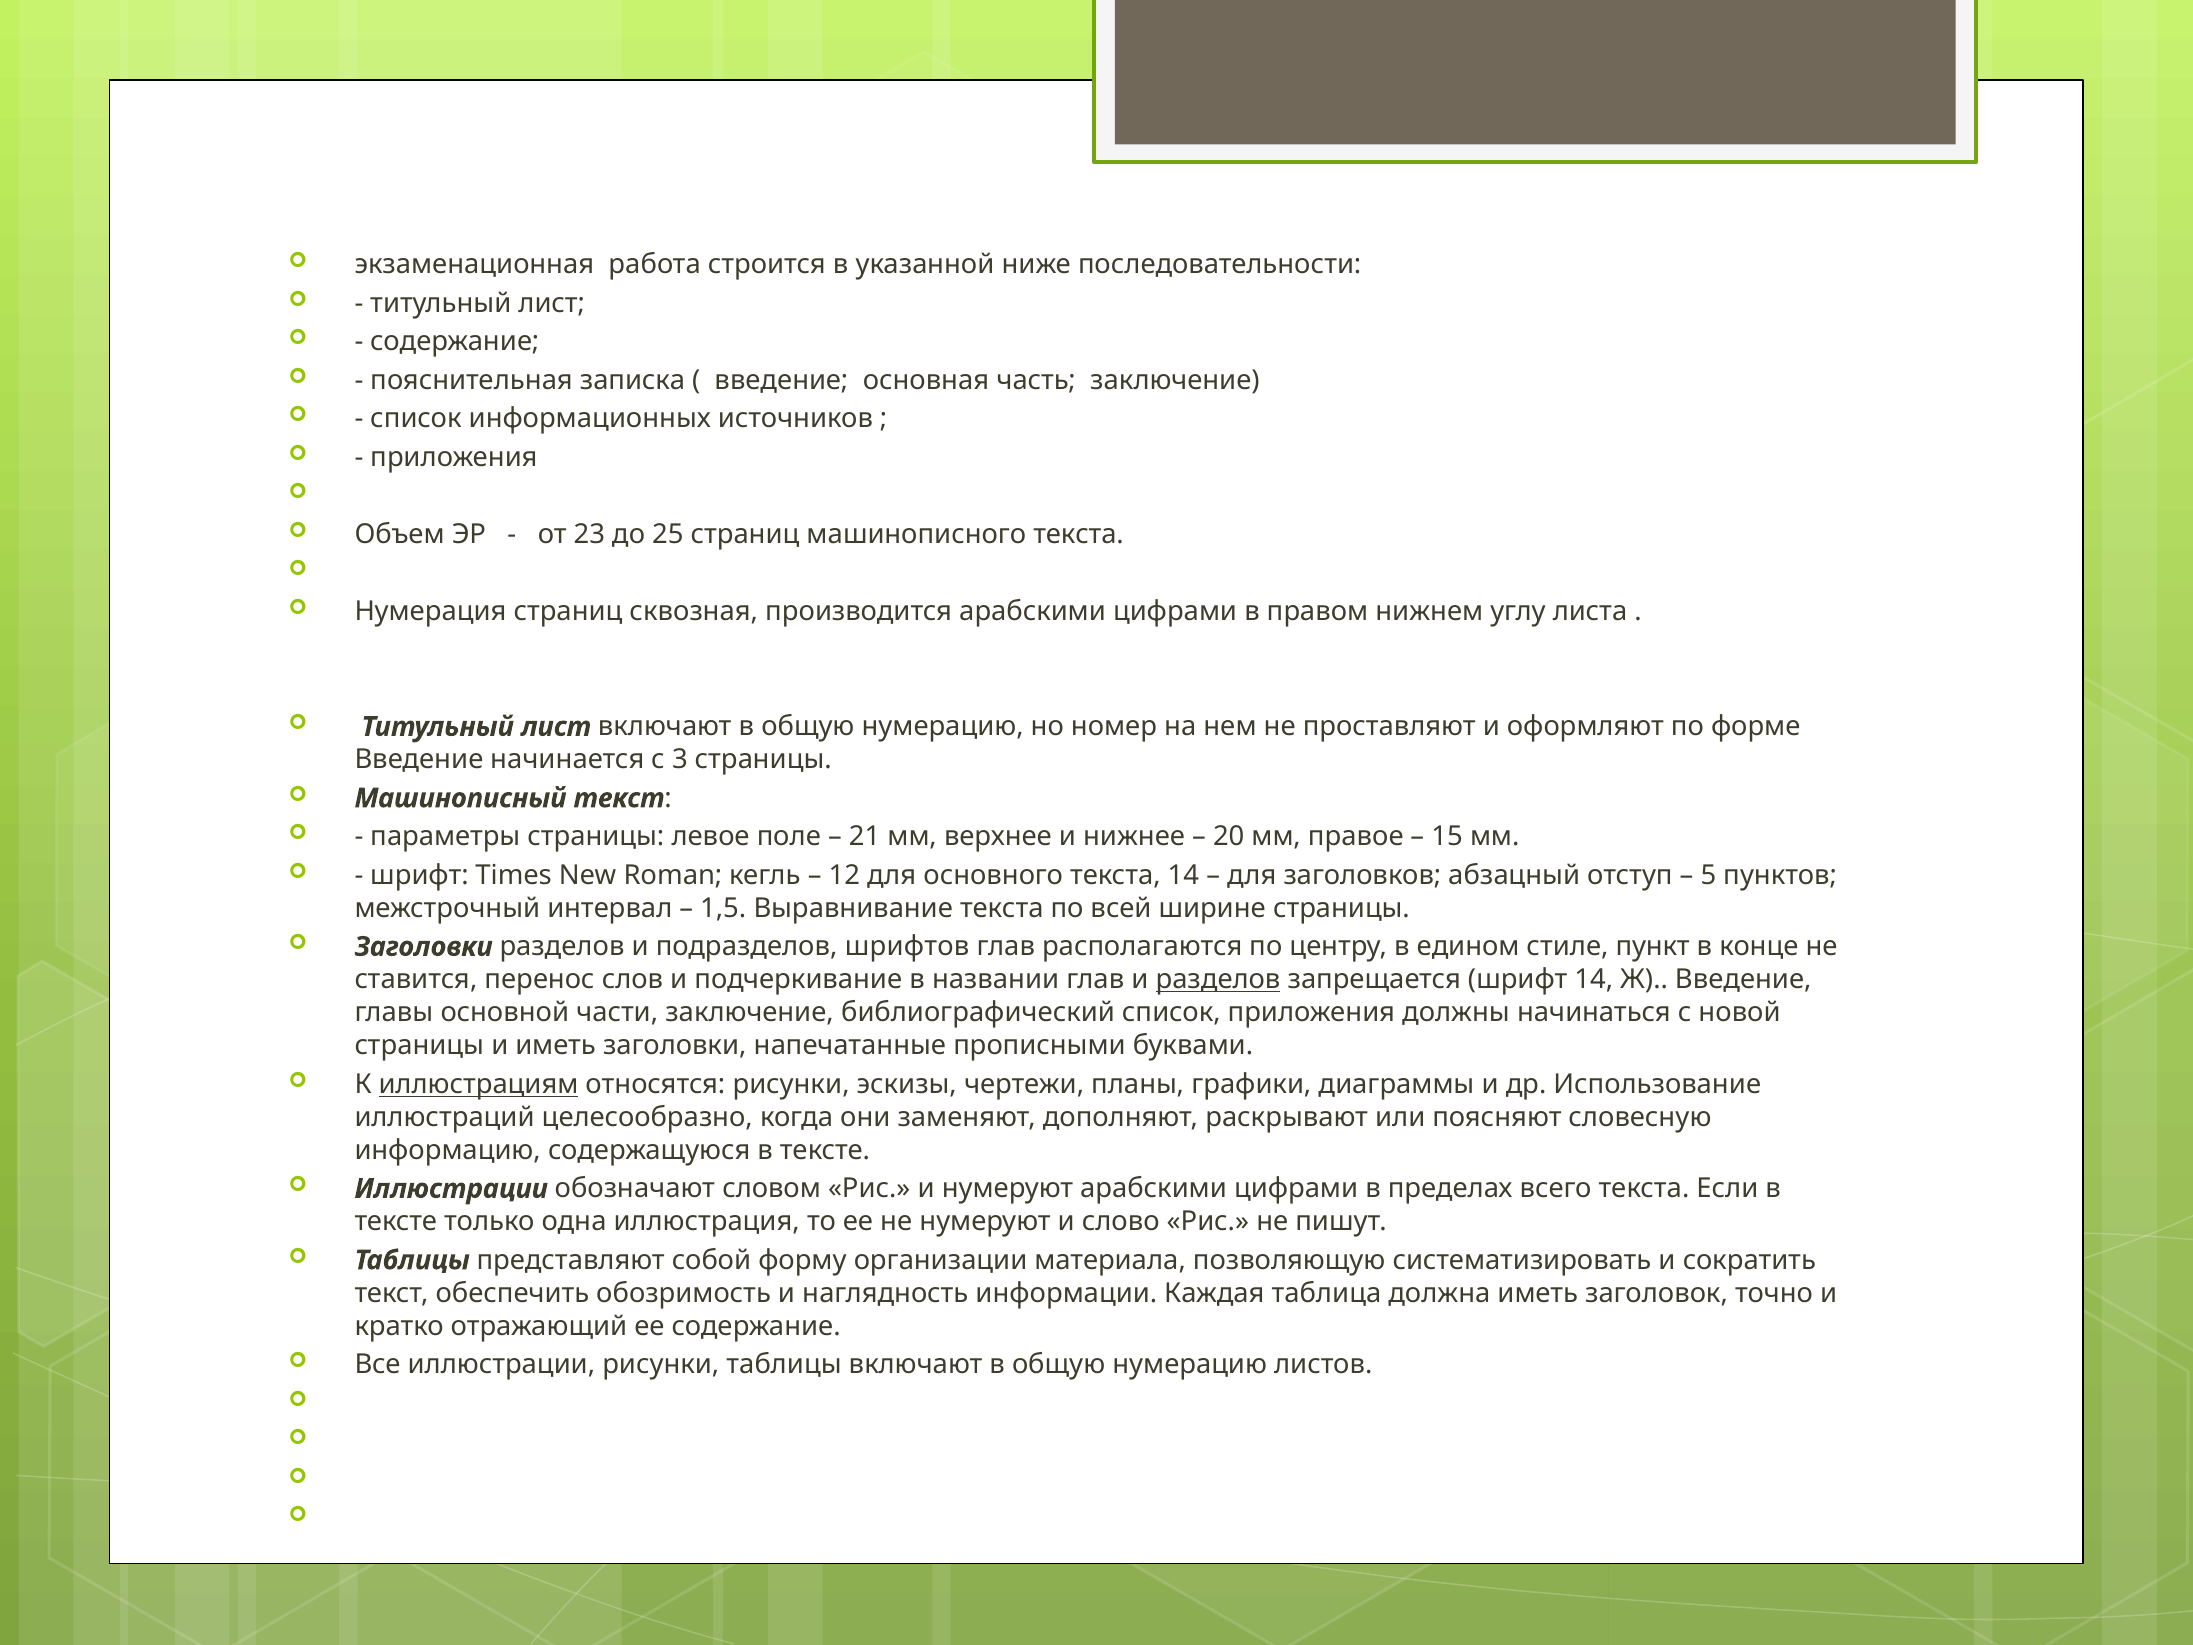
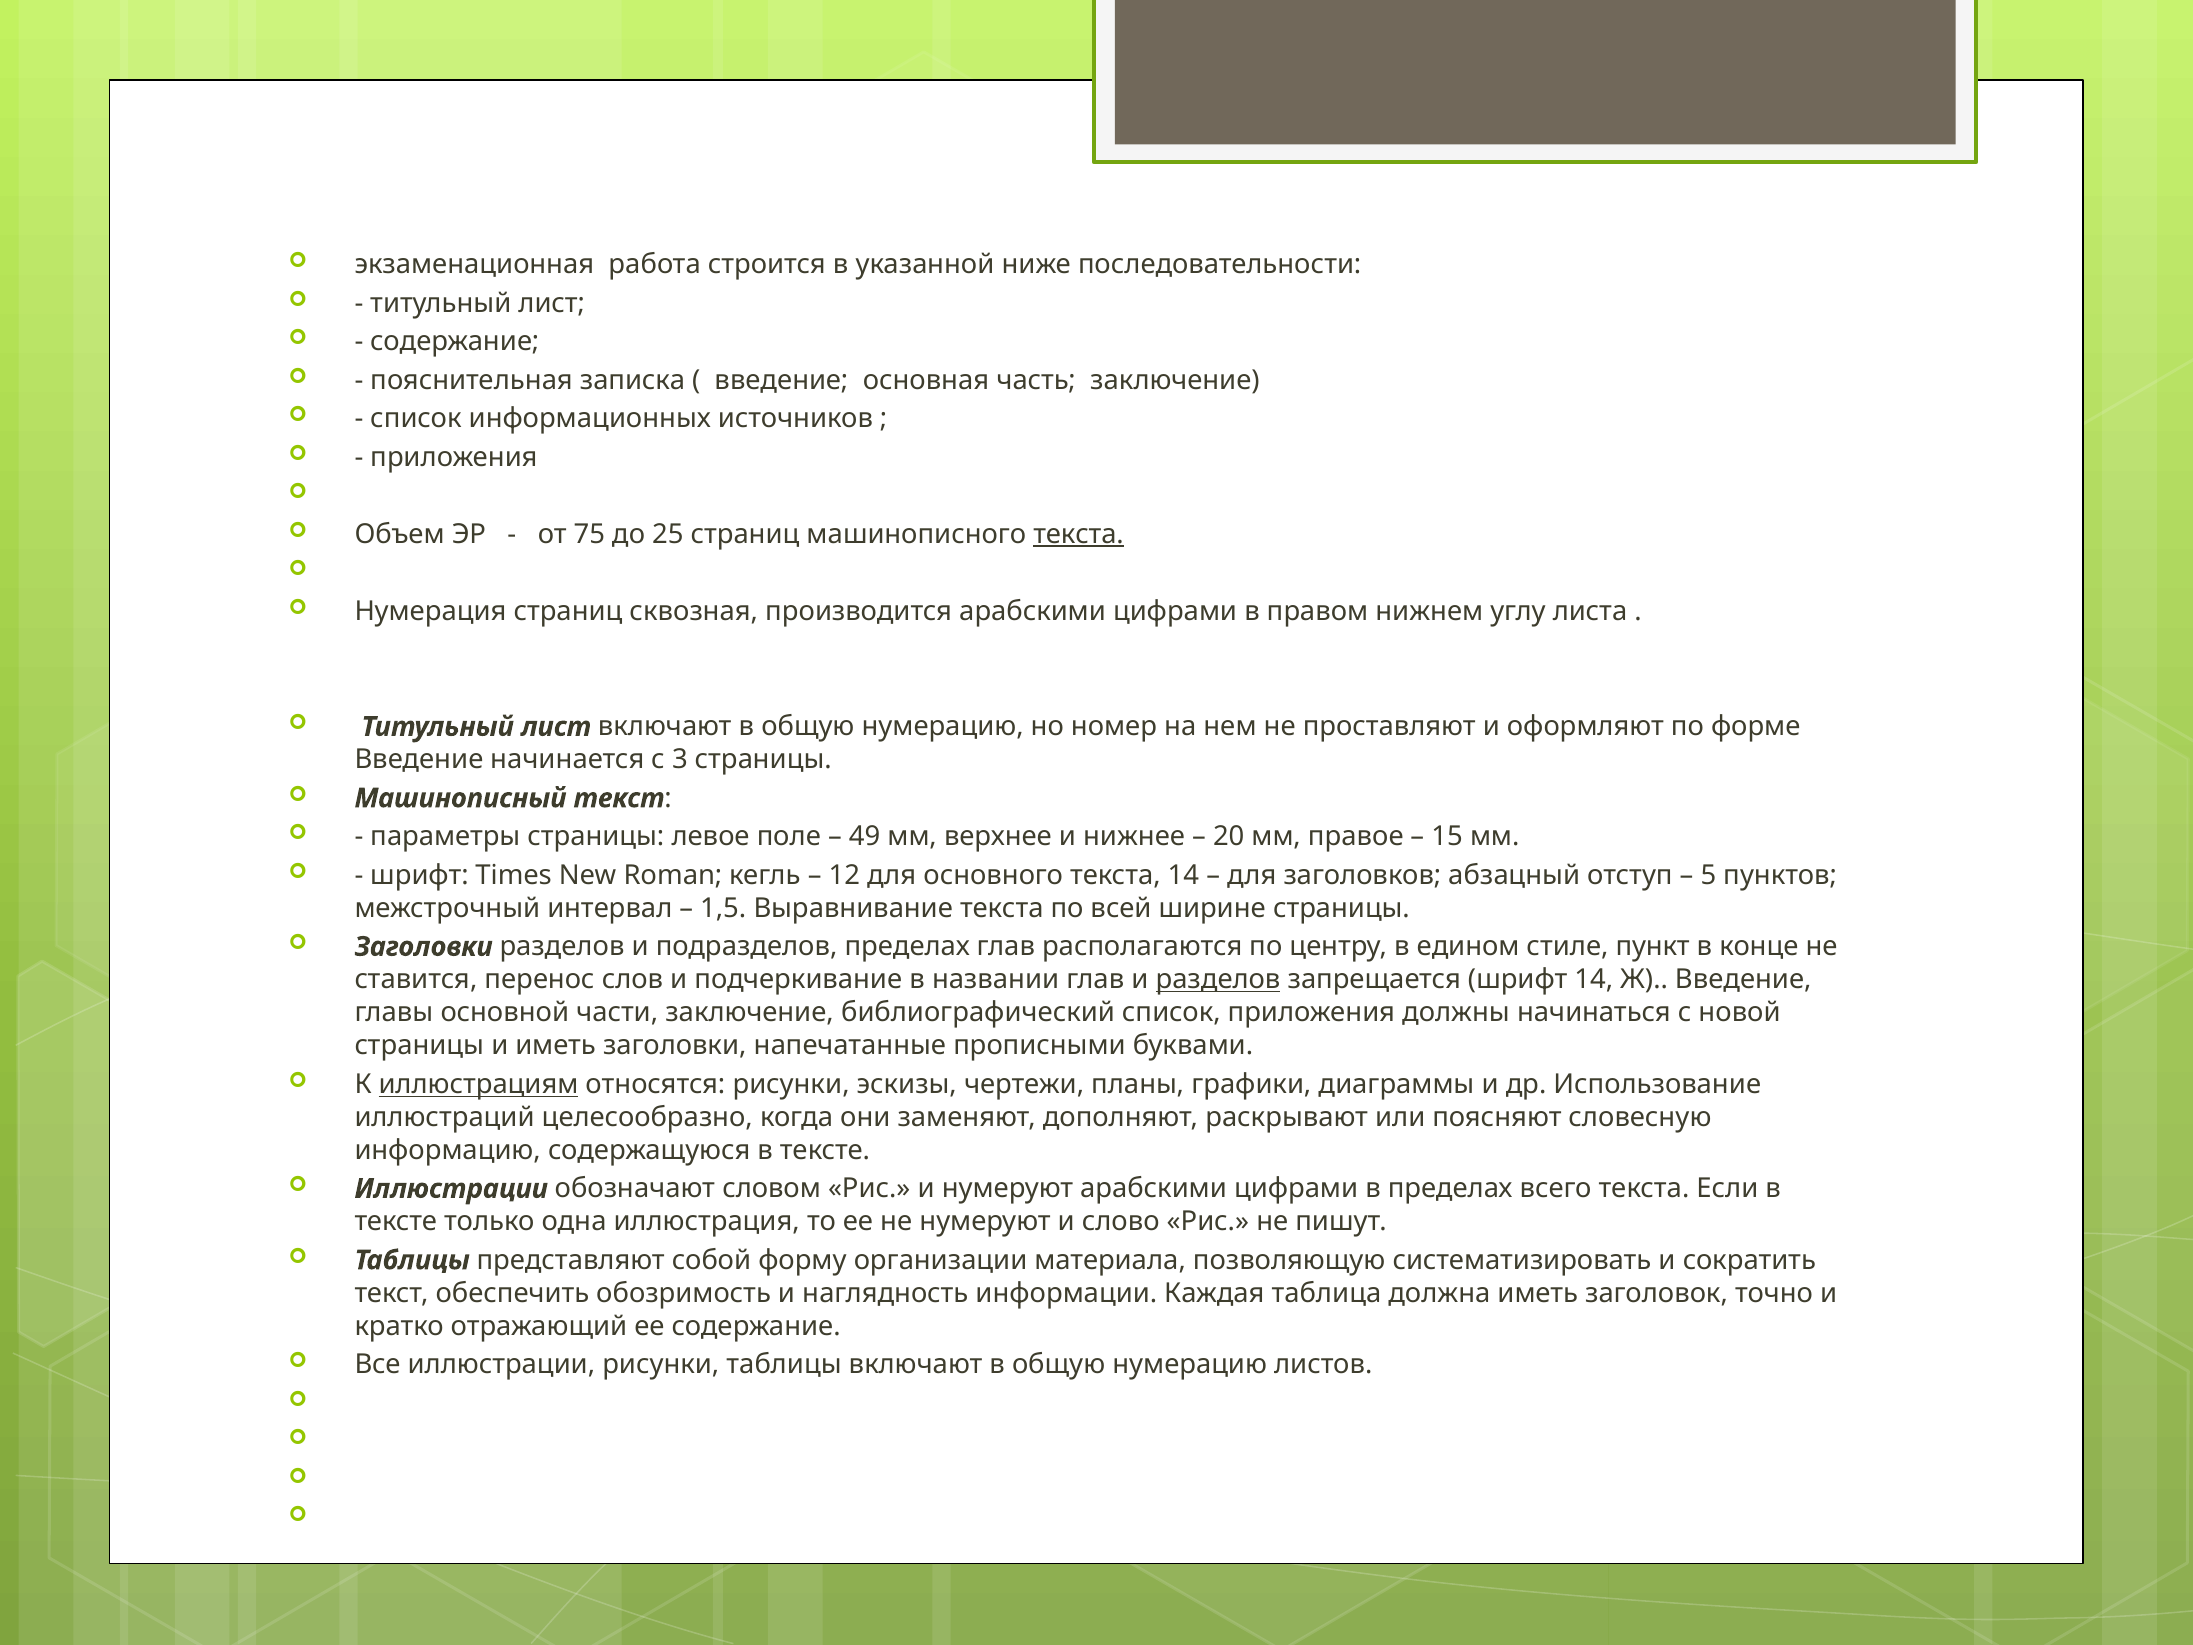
23: 23 -> 75 (589, 534)
текста underline: none -> present (1079, 534)
21: 21 -> 49 (865, 837)
подразделов шрифтов: шрифтов -> пределах (907, 947)
